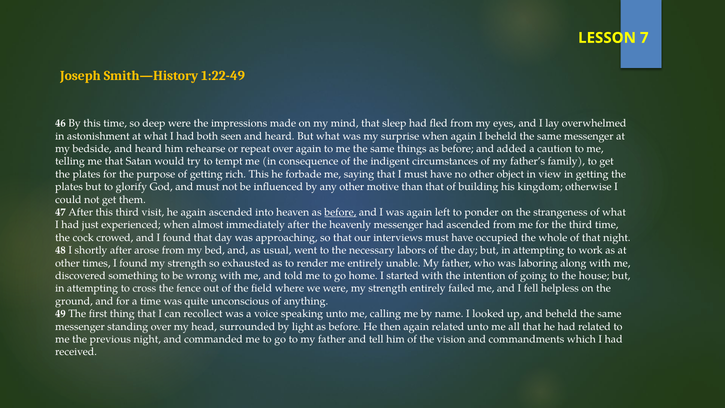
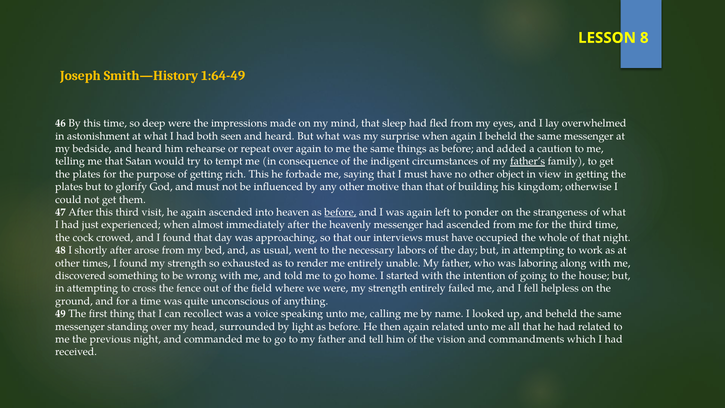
7: 7 -> 8 (644, 38)
1:22-49: 1:22-49 -> 1:64-49 (223, 76)
father’s underline: none -> present (528, 161)
